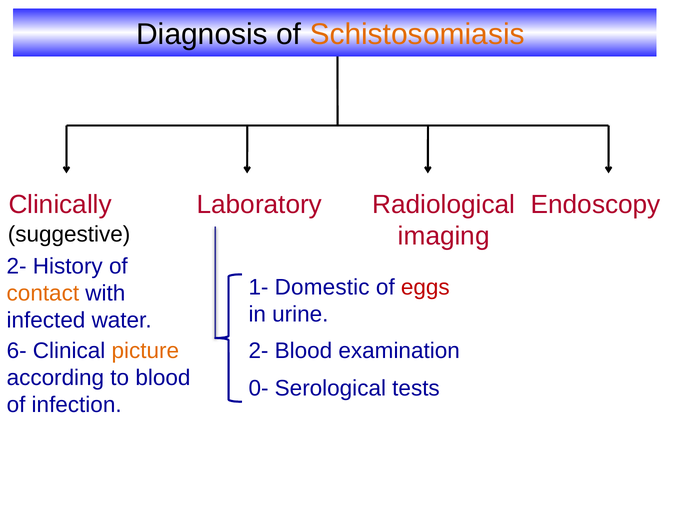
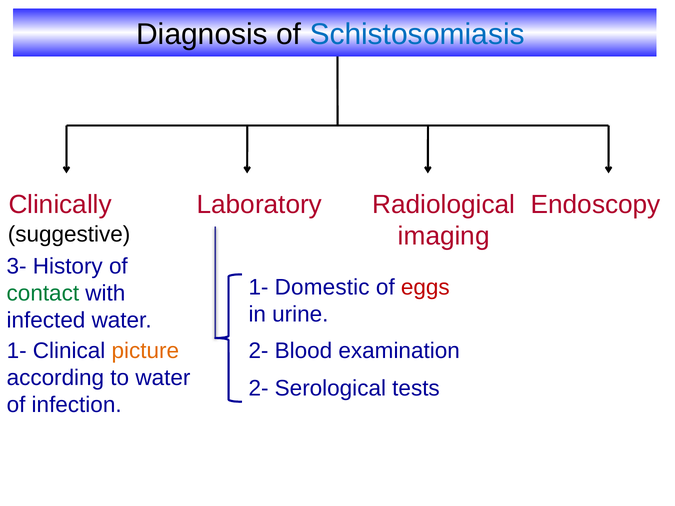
Schistosomiasis colour: orange -> blue (417, 35)
2-: 2- -> 3- (17, 266)
contact colour: orange -> green (43, 293)
6-: 6- -> 1- (17, 351)
to blood: blood -> water (163, 378)
0-: 0- -> 2- (259, 388)
